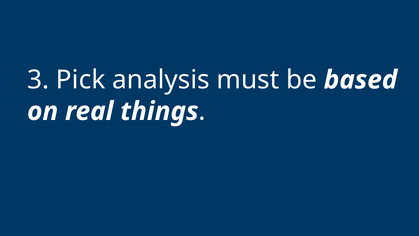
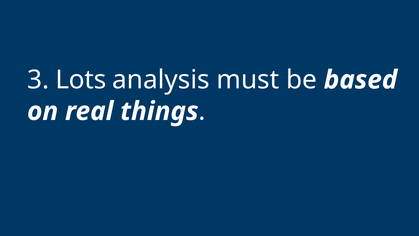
Pick: Pick -> Lots (81, 80)
